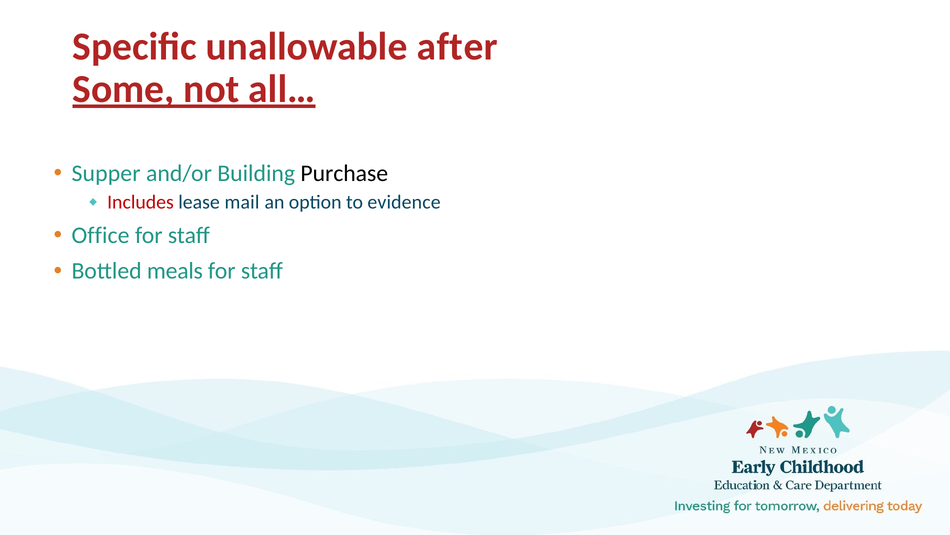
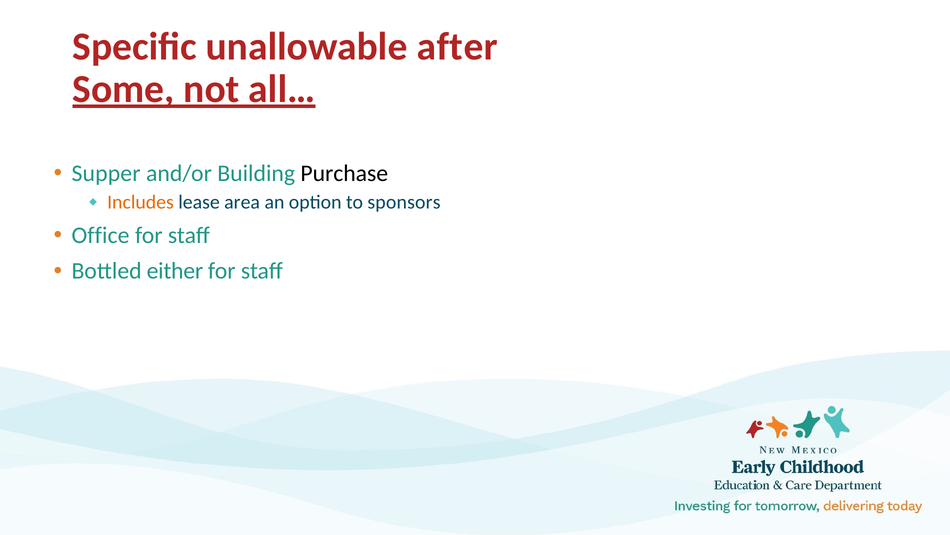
Includes colour: red -> orange (140, 202)
mail: mail -> area (242, 202)
evidence: evidence -> sponsors (404, 202)
meals: meals -> either (175, 271)
